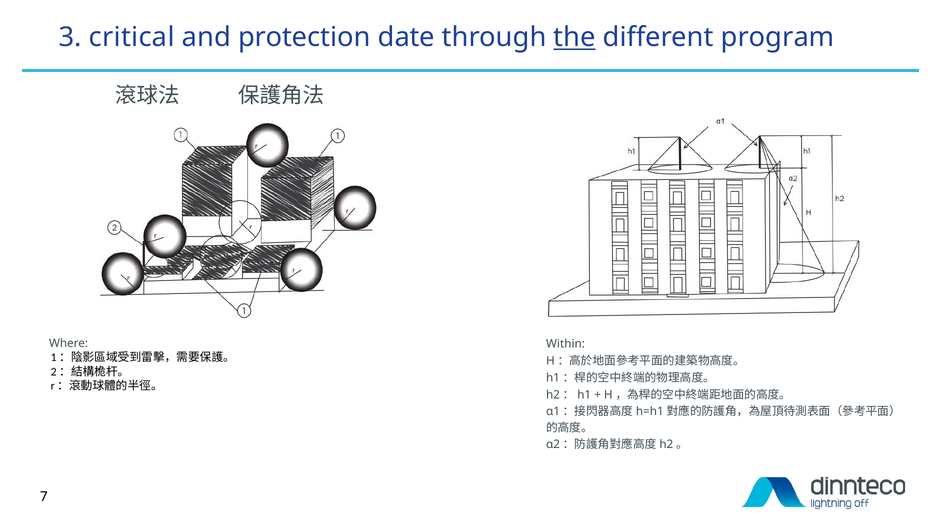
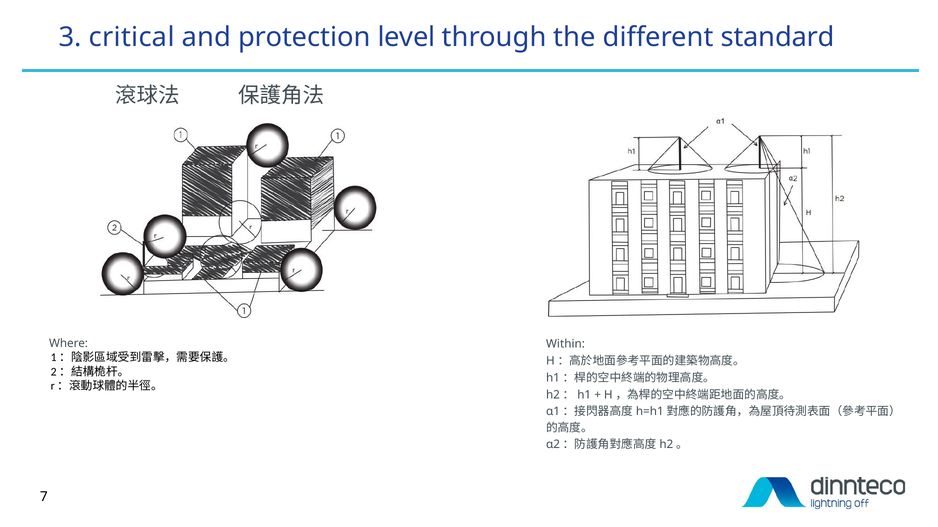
date: date -> level (406, 37)
the underline: present -> none (575, 37)
program: program -> standard (778, 37)
